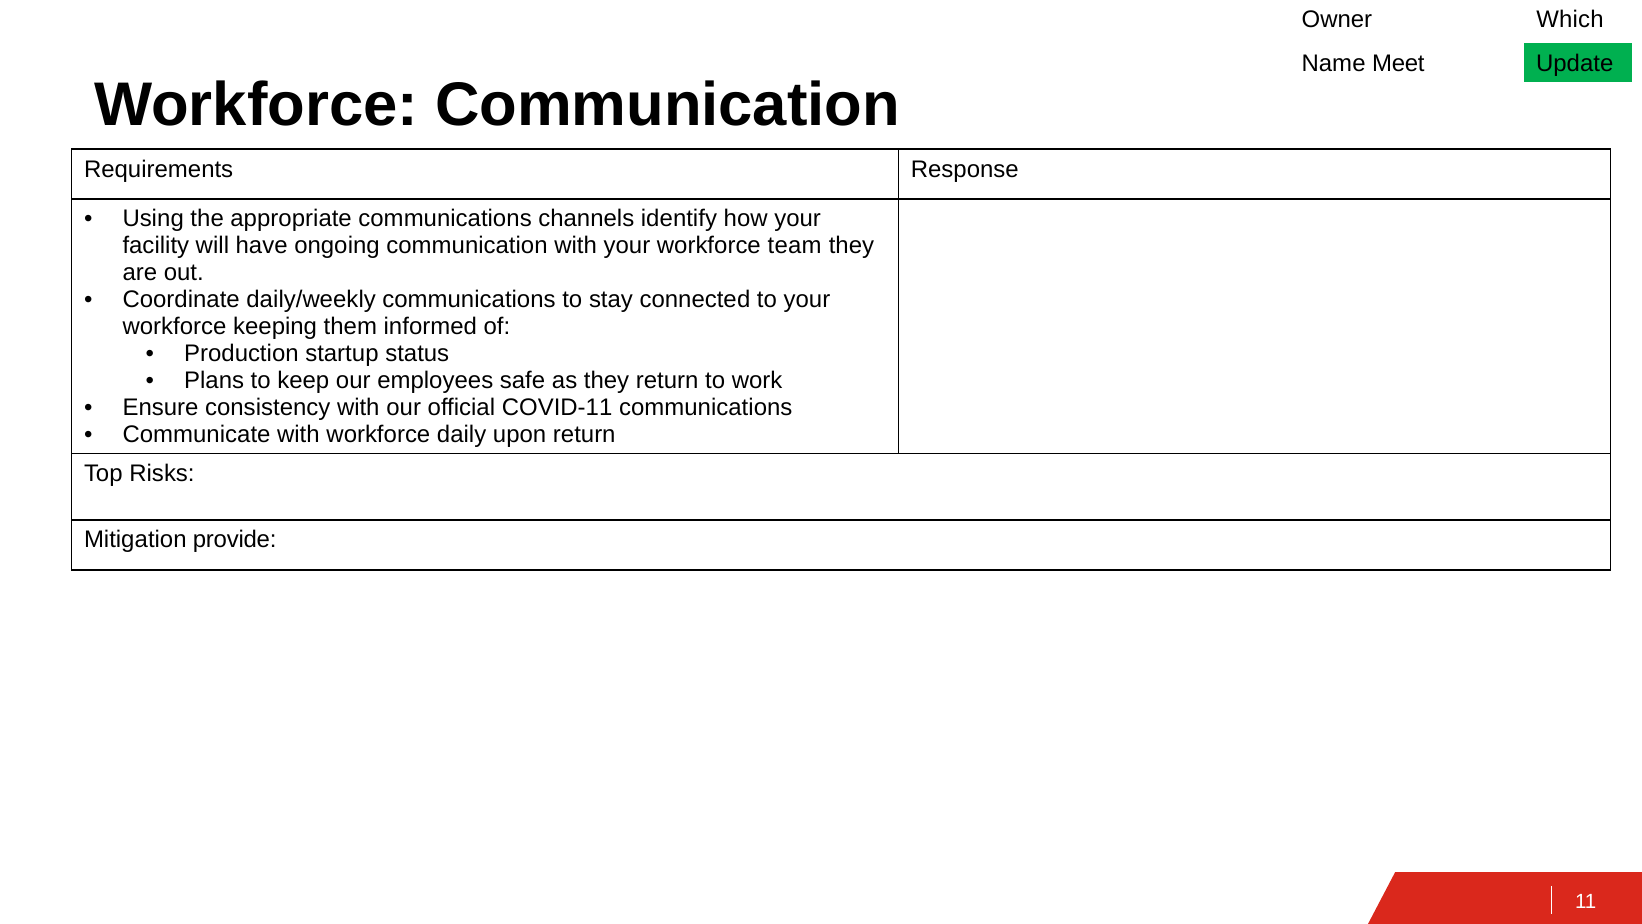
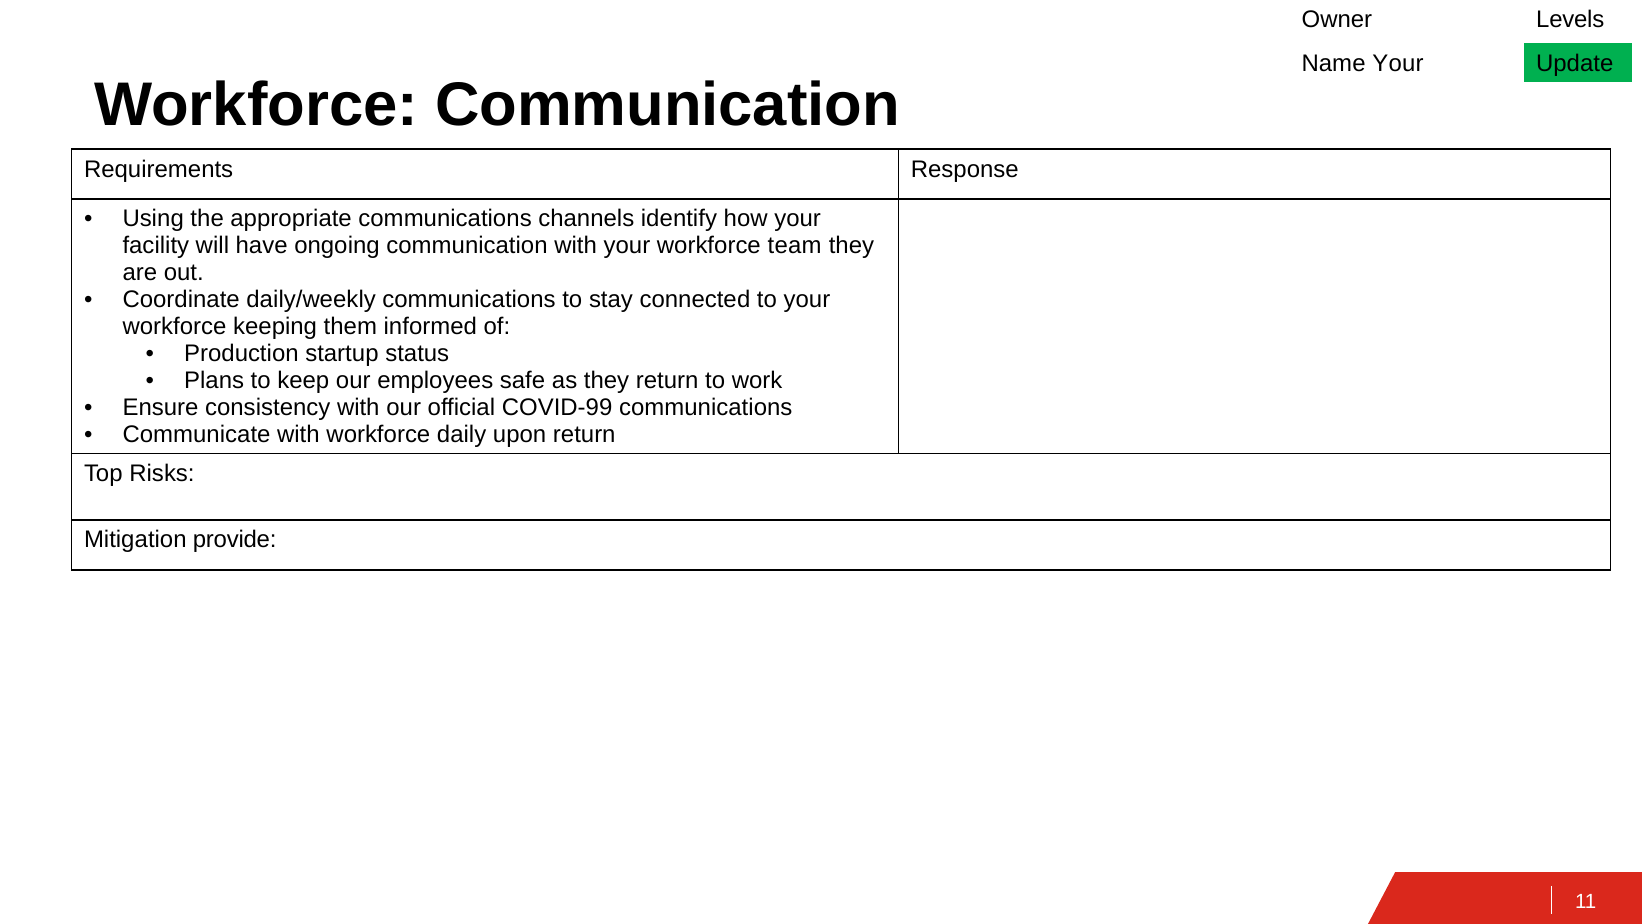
Which: Which -> Levels (1570, 20)
Name Meet: Meet -> Your (1398, 63)
COVID-11: COVID-11 -> COVID-99 (557, 407)
